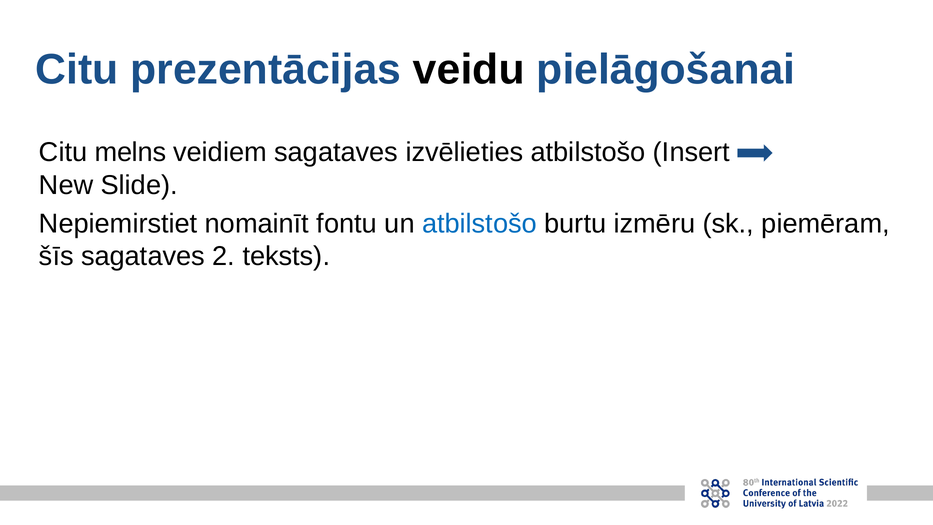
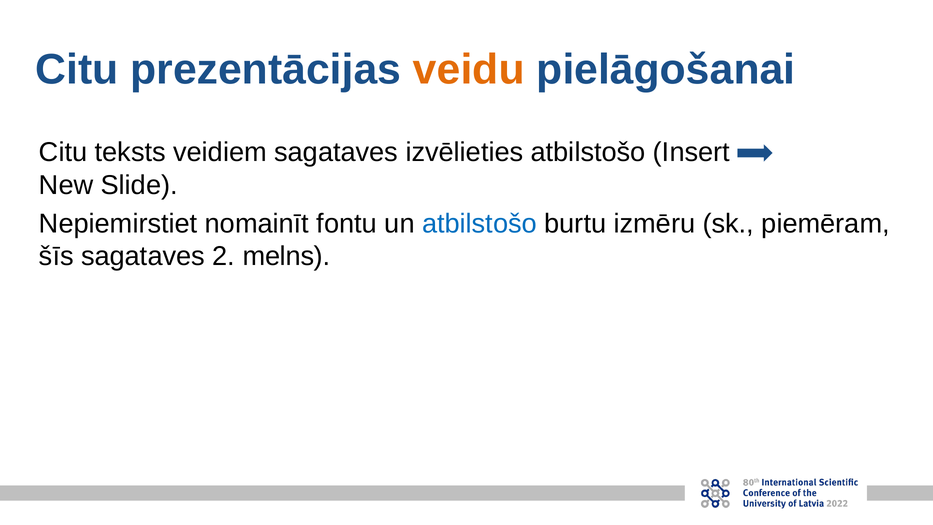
veidu colour: black -> orange (469, 70)
melns: melns -> teksts (130, 152)
teksts: teksts -> melns (286, 256)
